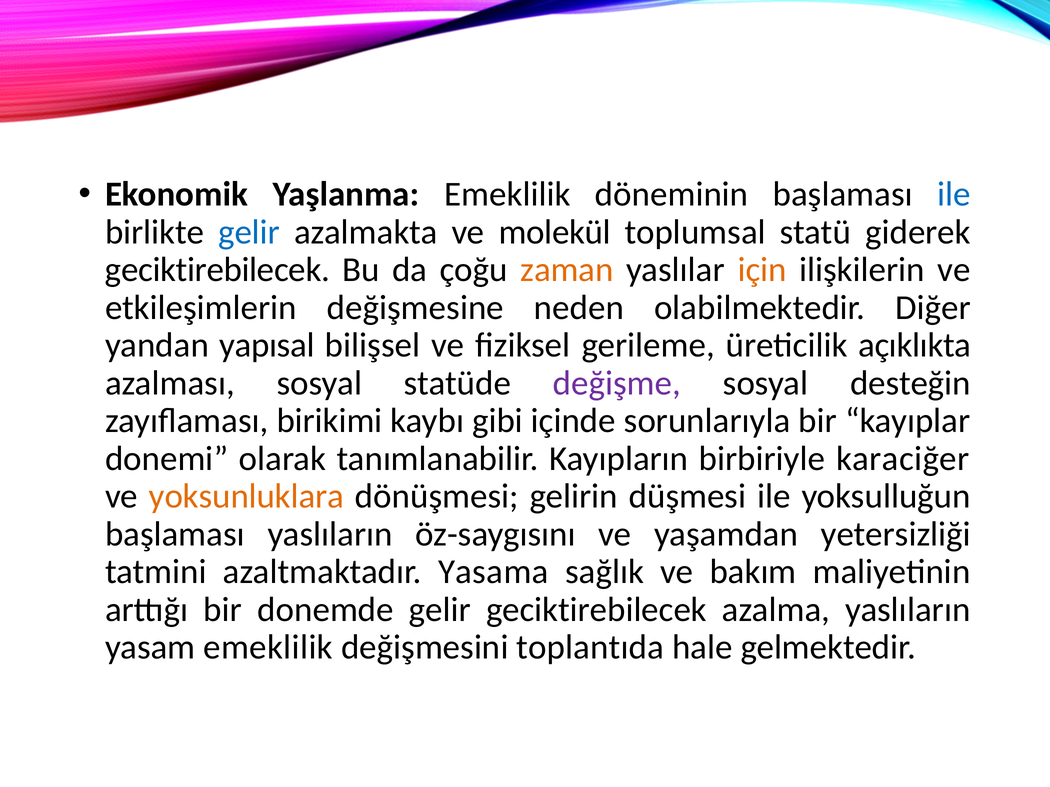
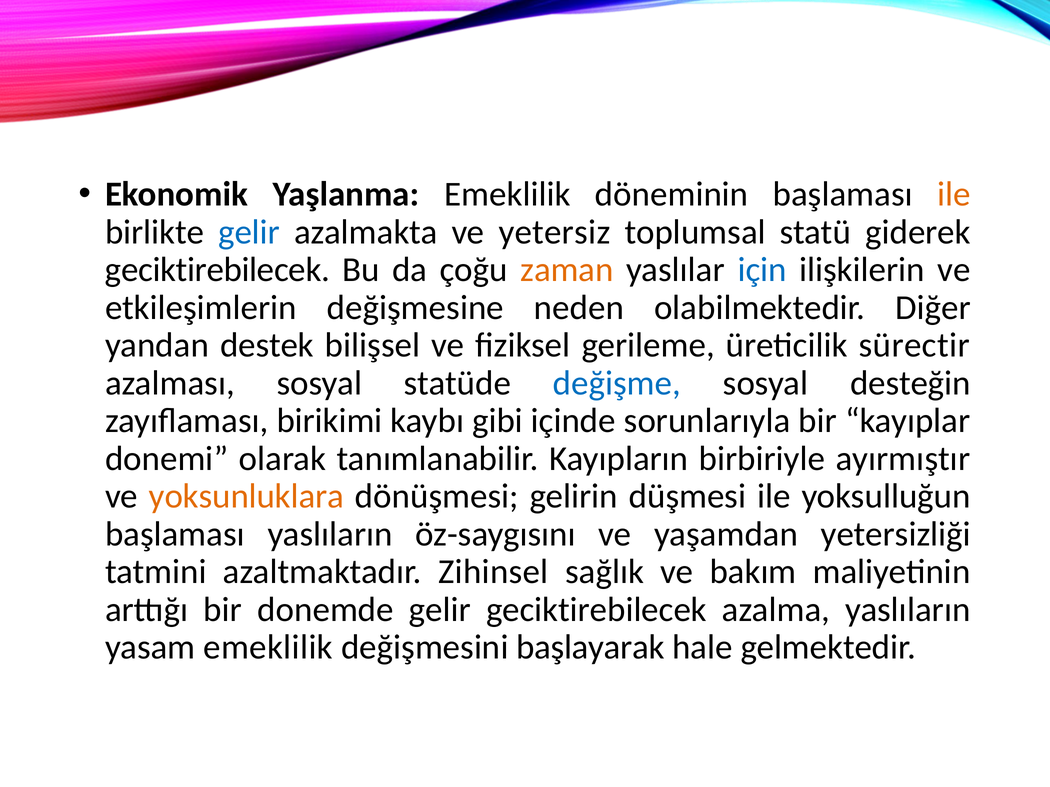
ile colour: blue -> orange (954, 194)
molekül: molekül -> yetersiz (554, 232)
için colour: orange -> blue (762, 270)
yapısal: yapısal -> destek (267, 346)
açıklıkta: açıklıkta -> sürectir (914, 346)
değişme colour: purple -> blue (617, 383)
karaciğer: karaciğer -> ayırmıştır (903, 459)
Yasama: Yasama -> Zihinsel (493, 572)
toplantıda: toplantıda -> başlayarak (590, 648)
